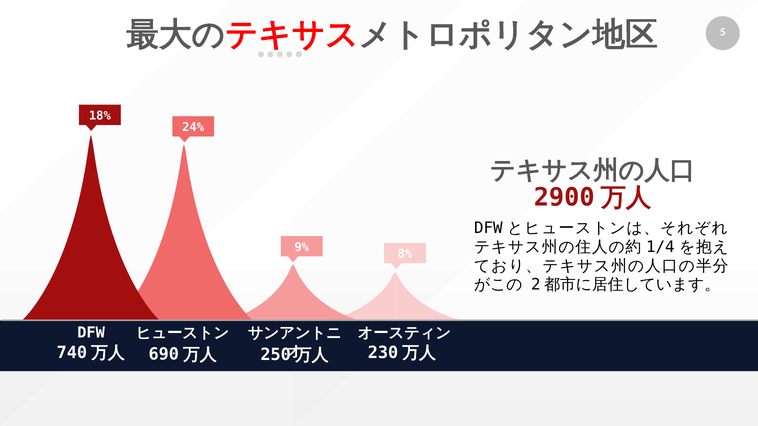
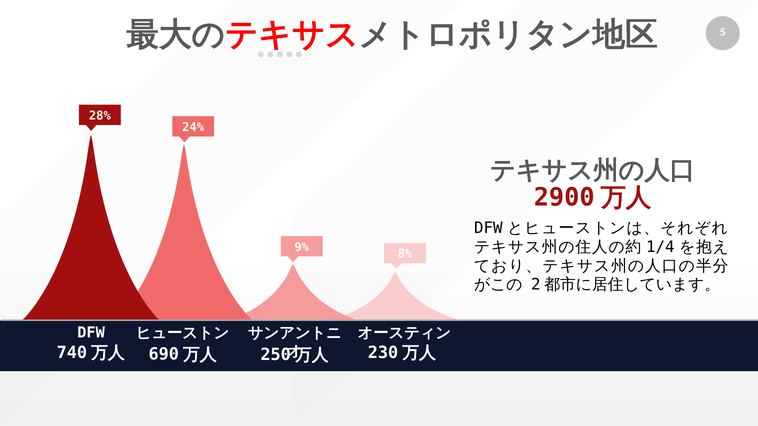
18%: 18% -> 28% (100, 116)
